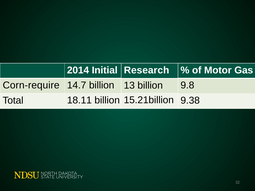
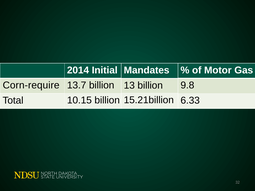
Research: Research -> Mandates (147, 70)
14.7: 14.7 -> 13.7 (77, 85)
18.11: 18.11 -> 10.15 (79, 100)
9.38: 9.38 -> 6.33 (190, 101)
